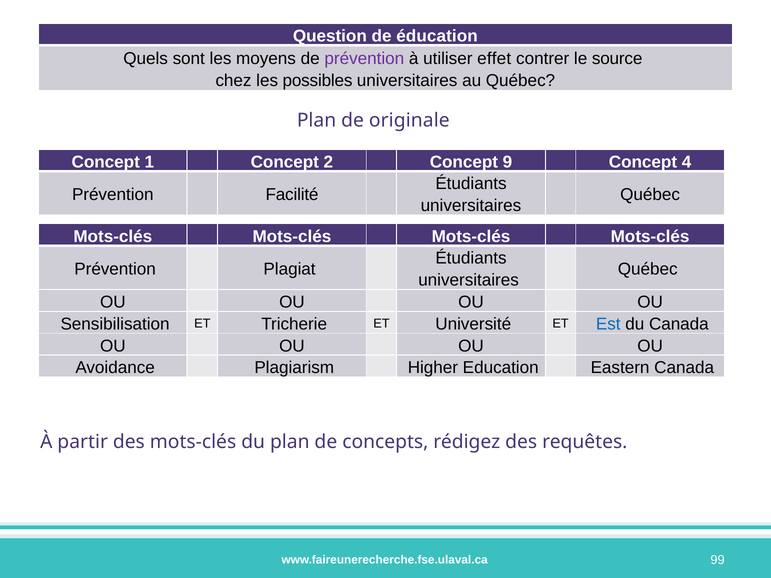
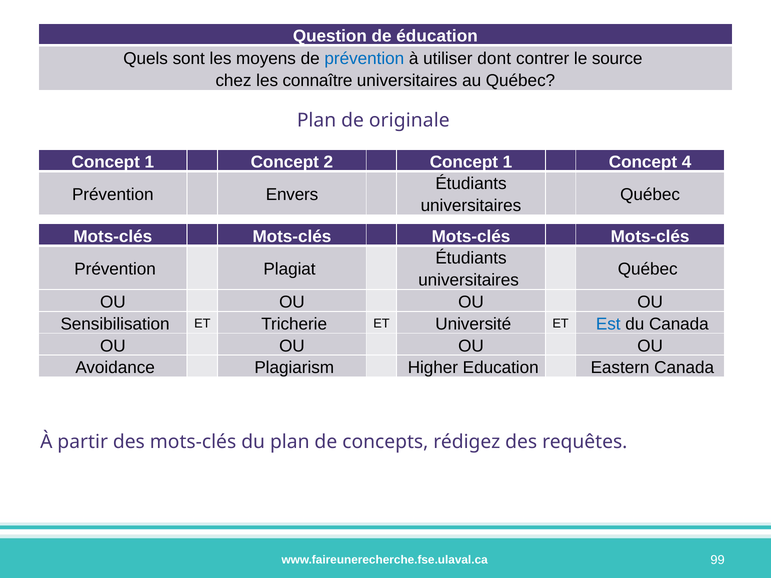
prévention colour: purple -> blue (364, 59)
effet: effet -> dont (494, 59)
possibles: possibles -> connaître (318, 80)
2 Concept 9: 9 -> 1 (507, 162)
Facilité: Facilité -> Envers (292, 195)
